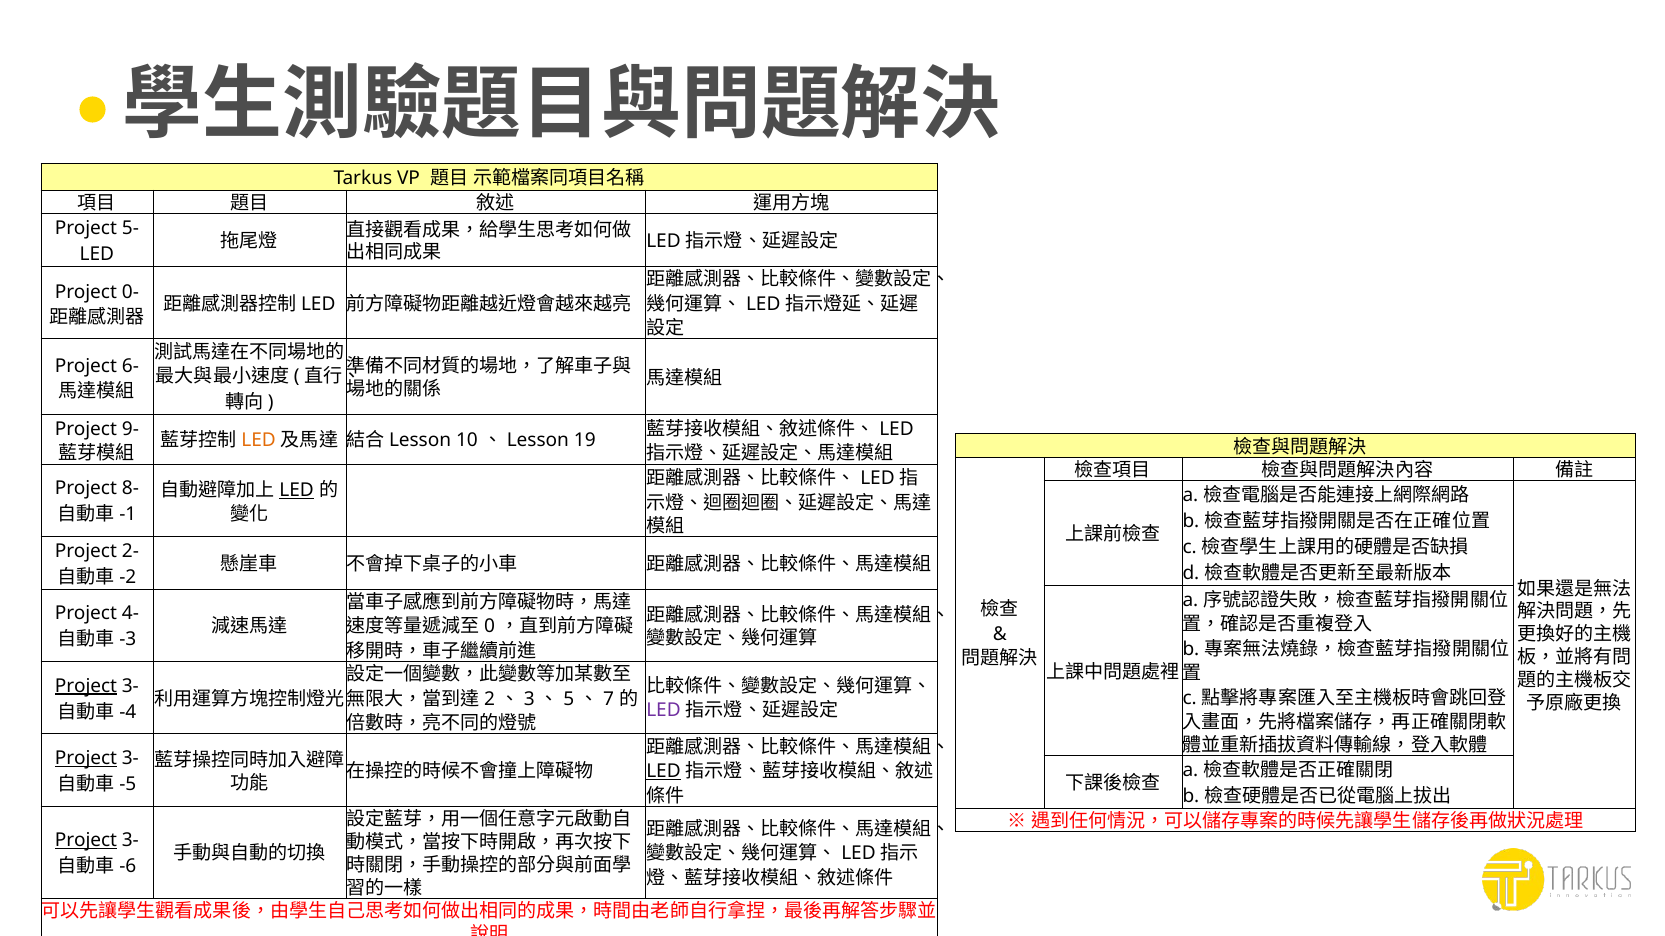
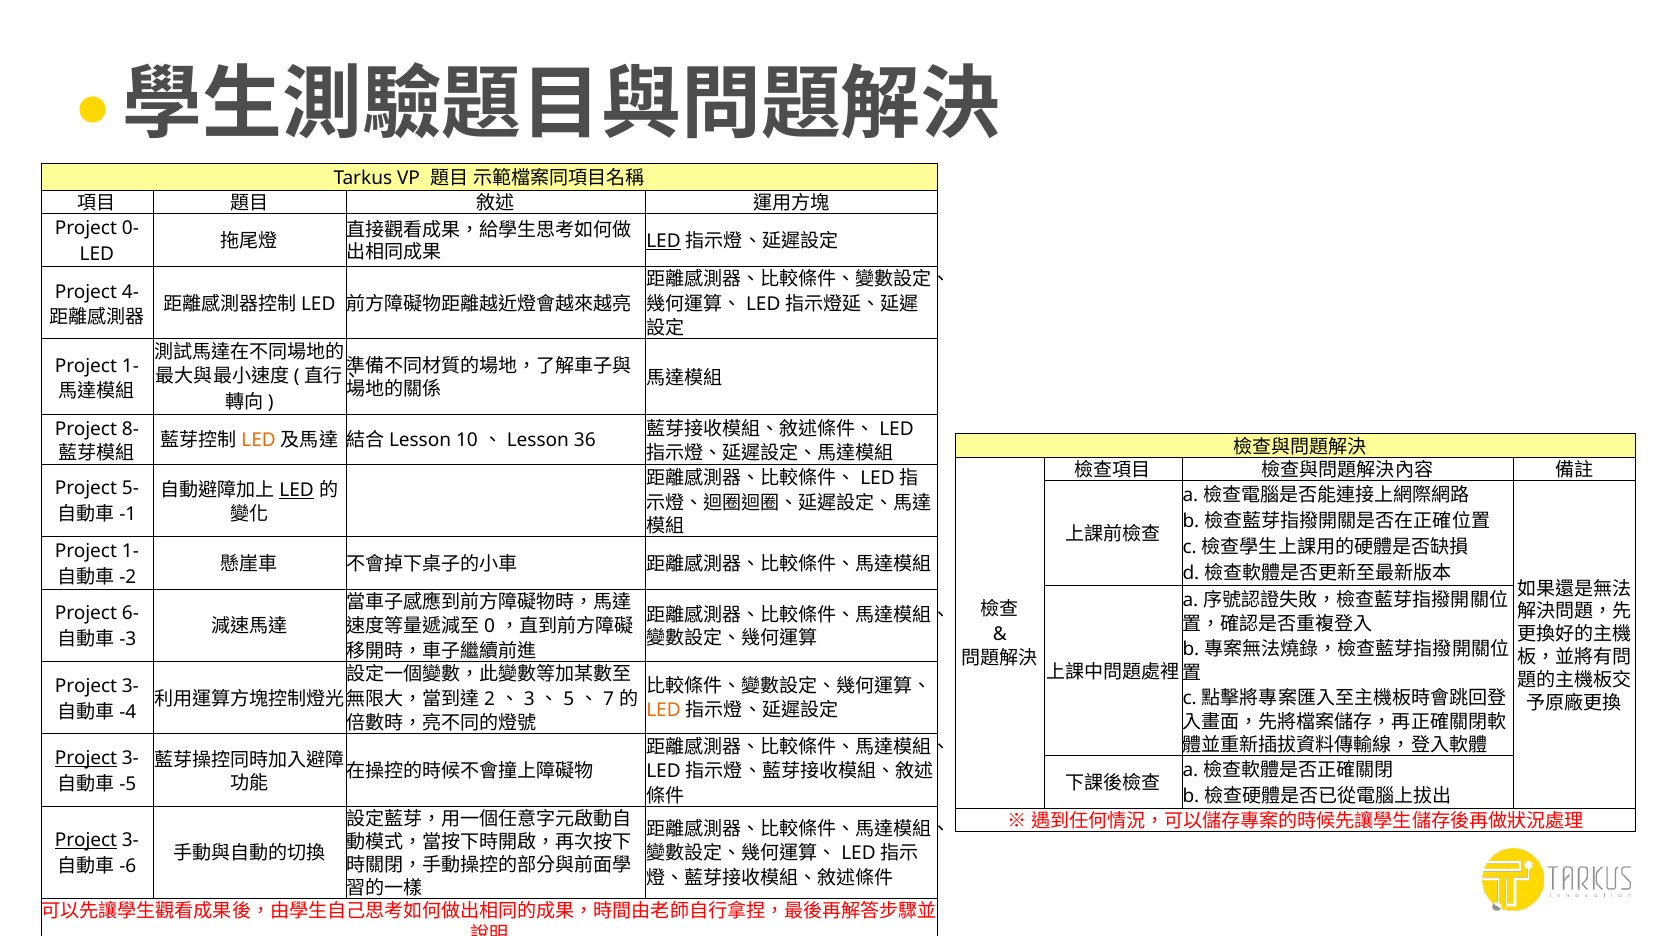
5-: 5- -> 0- (130, 228)
LED underline: none -> present (664, 241)
0-: 0- -> 4- (130, 293)
6-: 6- -> 1- (130, 367)
9-: 9- -> 8- (130, 429)
19: 19 -> 36 (585, 441)
8-: 8- -> 5- (130, 489)
2-: 2- -> 1- (130, 551)
4-: 4- -> 6- (130, 614)
Project underline: present -> none (86, 686)
LED colour: purple -> orange (664, 711)
LED underline: present -> none (664, 772)
